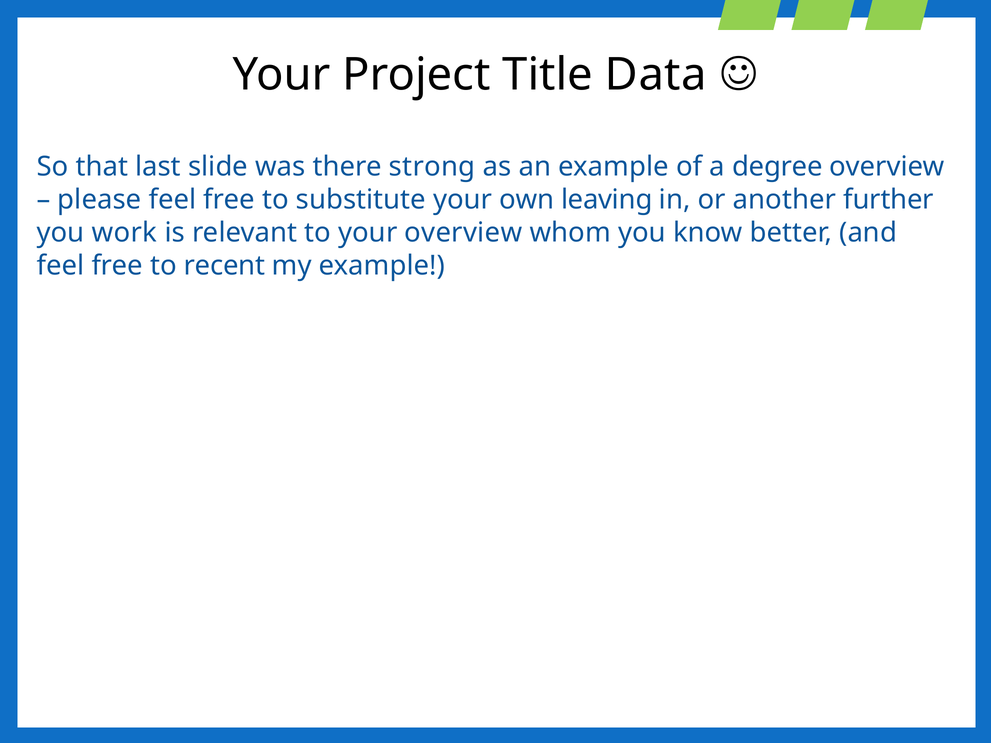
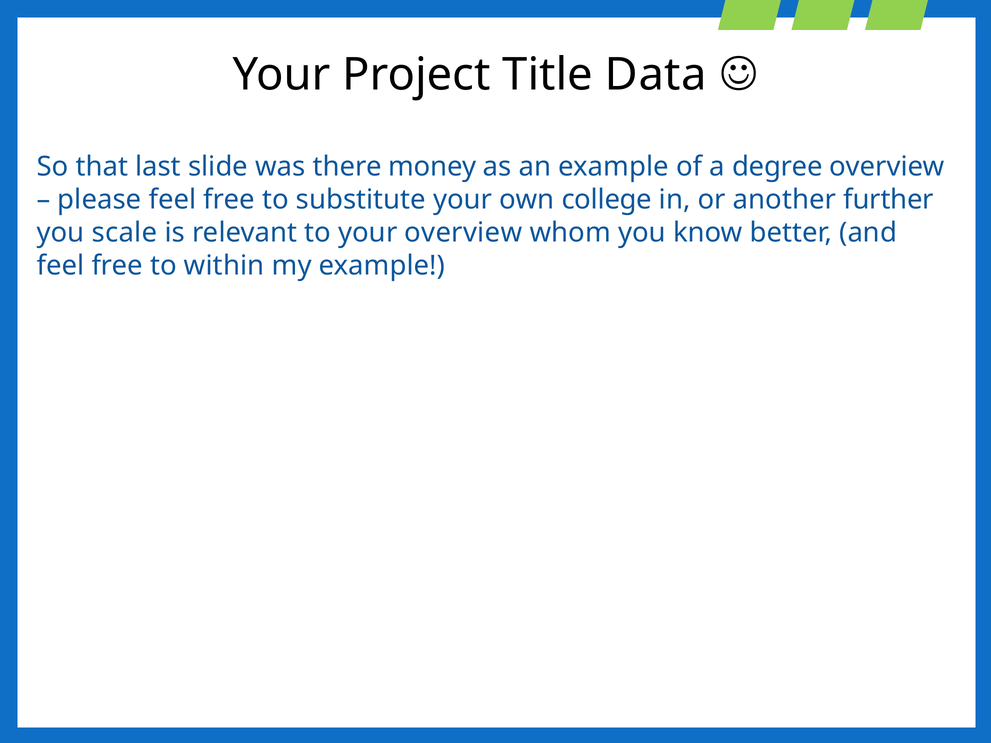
strong: strong -> money (432, 167)
leaving: leaving -> college (607, 200)
work: work -> scale (124, 233)
recent: recent -> within (224, 266)
